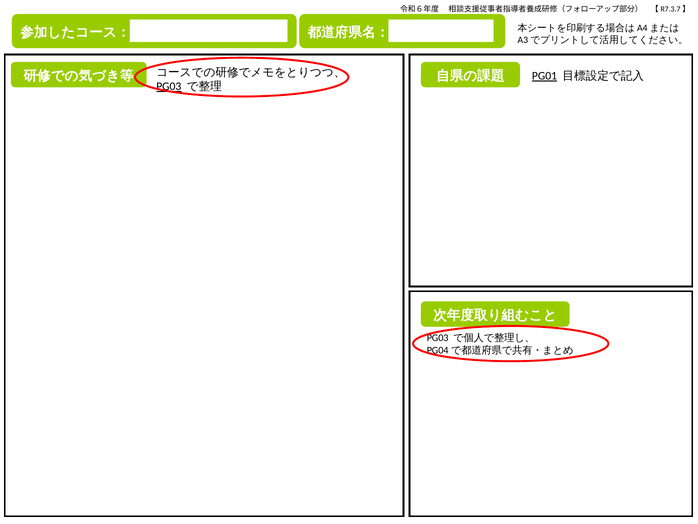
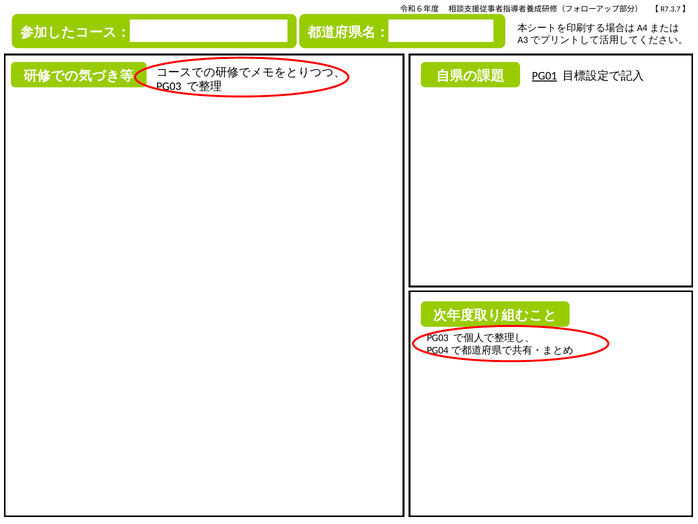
PG03 underline: present -> none (169, 86)
